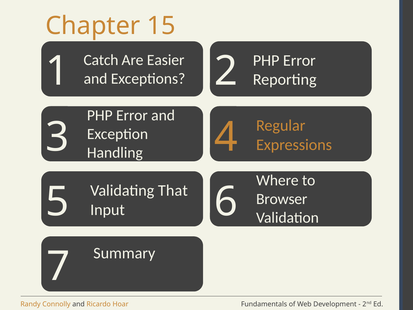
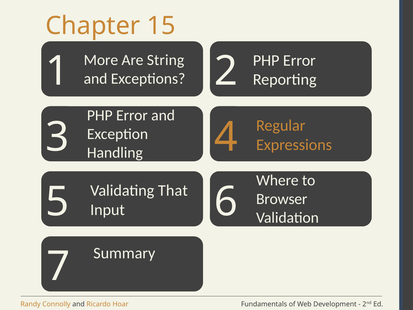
Catch: Catch -> More (101, 60)
Easier: Easier -> String (166, 60)
